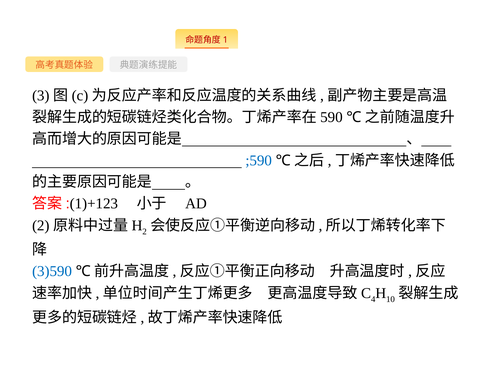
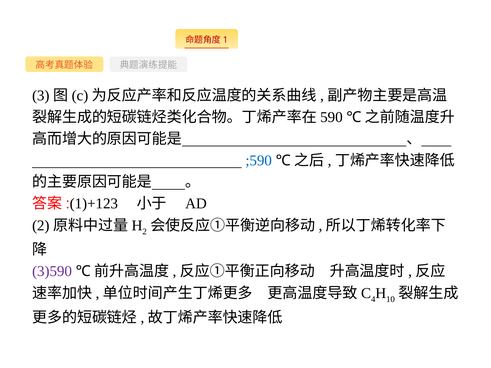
3)590 colour: blue -> purple (52, 271)
